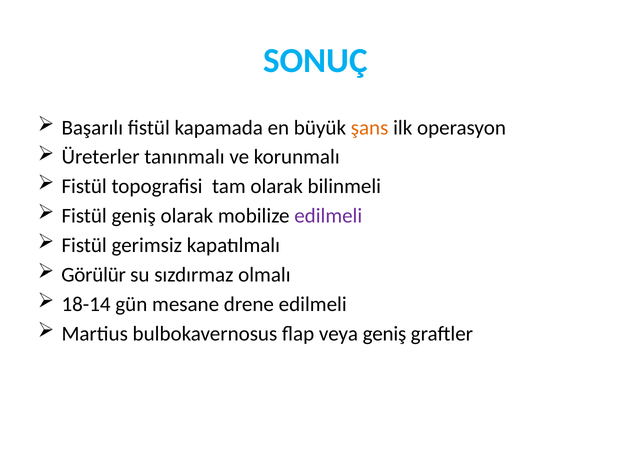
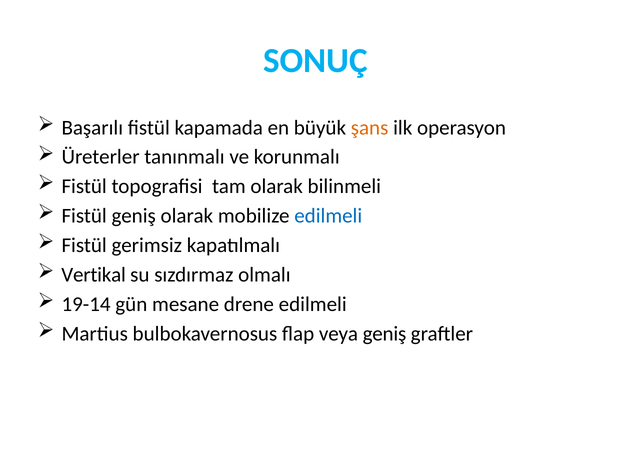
edilmeli colour: purple -> blue (328, 216)
Görülür: Görülür -> Vertikal (94, 275)
18-14: 18-14 -> 19-14 (86, 304)
